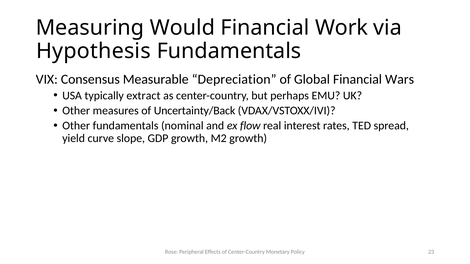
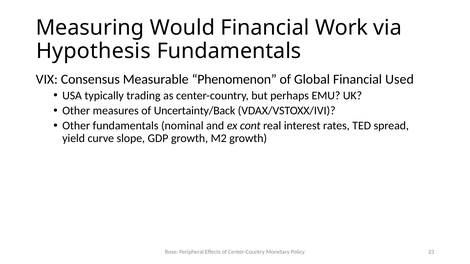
Depreciation: Depreciation -> Phenomenon (234, 79)
Wars: Wars -> Used (400, 79)
extract: extract -> trading (144, 96)
flow: flow -> cont (250, 126)
